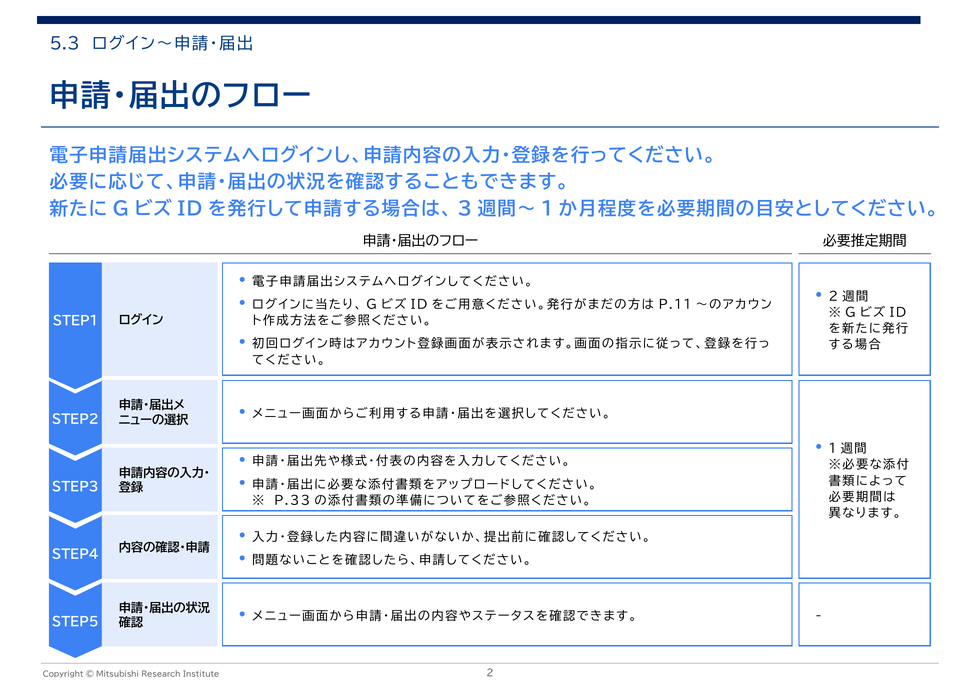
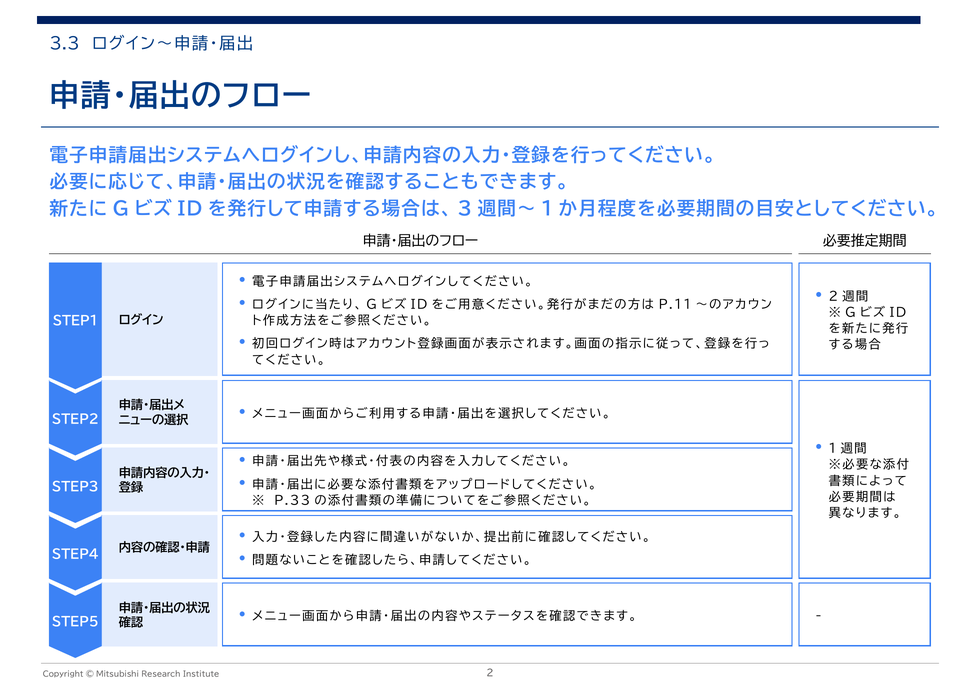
5.3: 5.3 -> 3.3 (65, 44)
